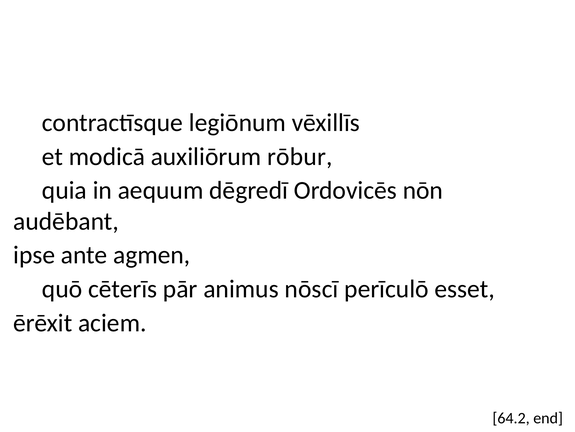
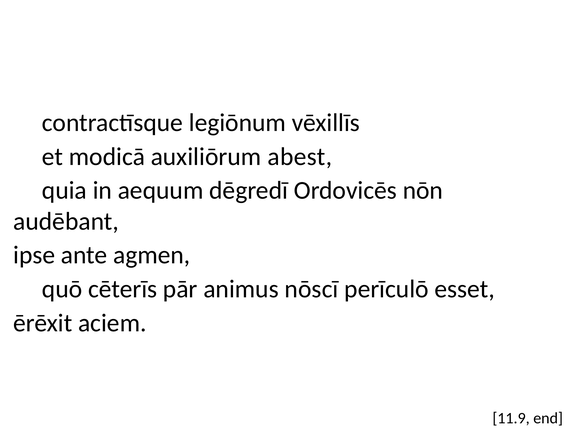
rōbur: rōbur -> abest (300, 156)
64.2: 64.2 -> 11.9 (511, 418)
